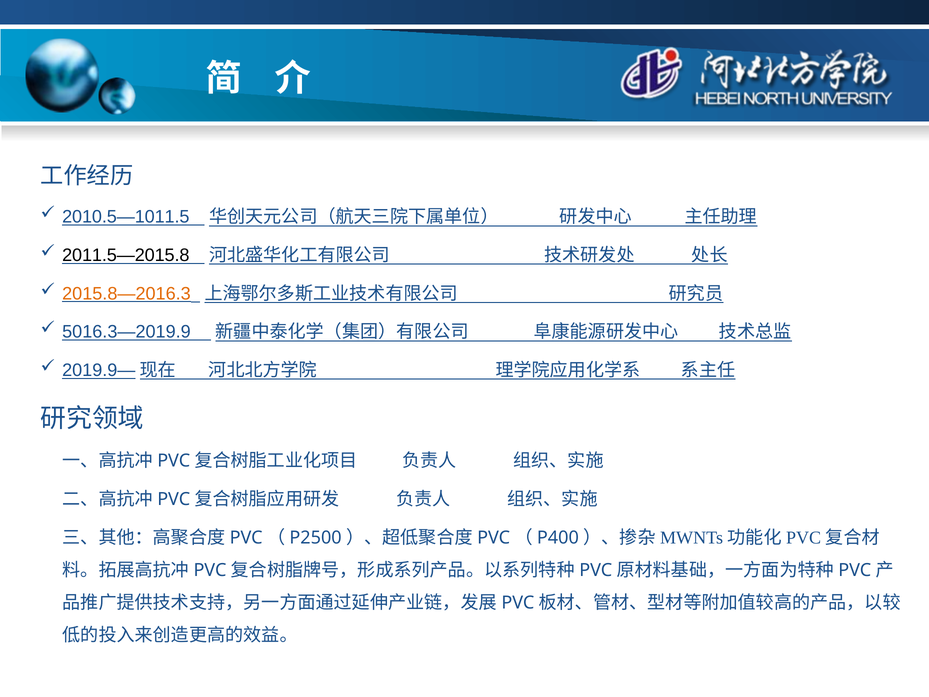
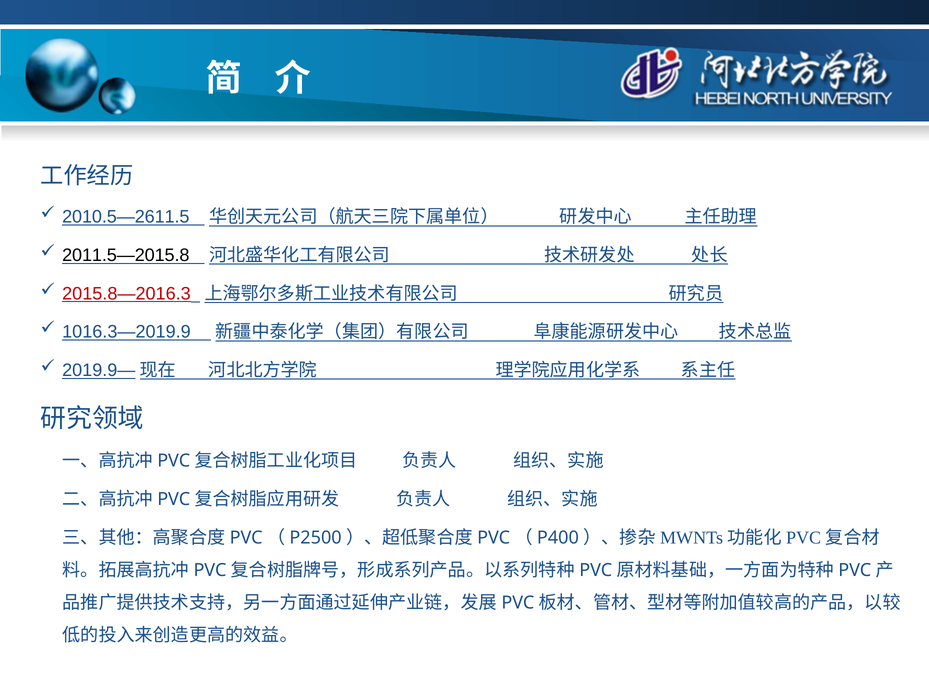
2010.5—1011.5: 2010.5—1011.5 -> 2010.5—2611.5 (126, 217)
2015.8—2016.3 colour: orange -> red (126, 294)
5016.3—2019.9: 5016.3—2019.9 -> 1016.3—2019.9 (126, 332)
